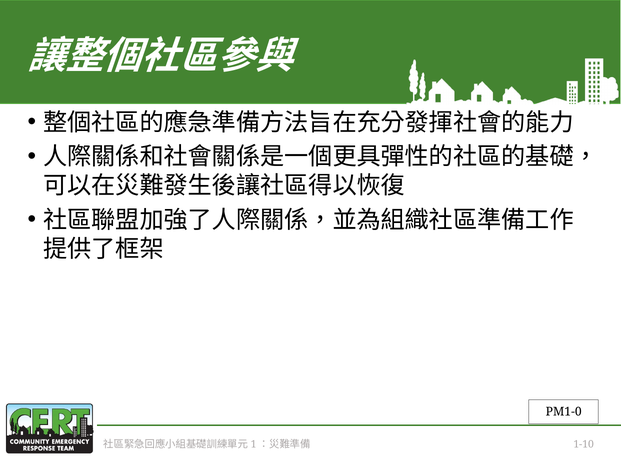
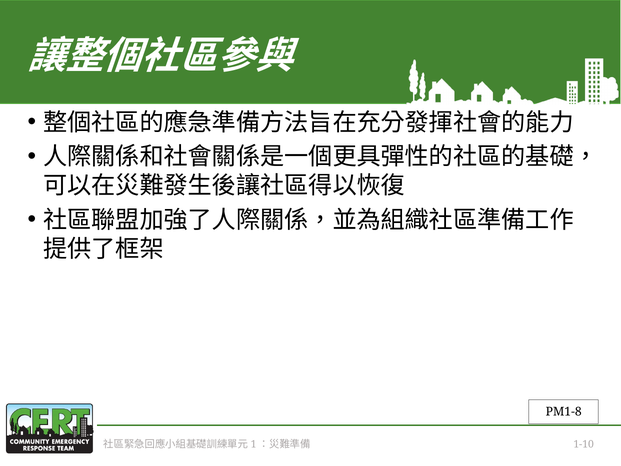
PM1-0: PM1-0 -> PM1-8 (564, 411)
